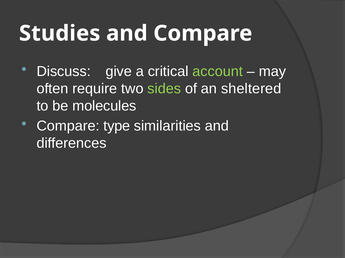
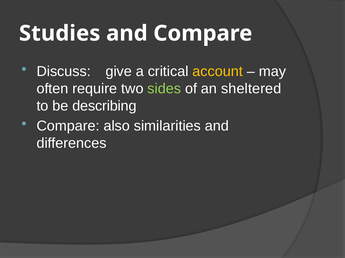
account colour: light green -> yellow (218, 72)
molecules: molecules -> describing (104, 106)
type: type -> also (117, 126)
